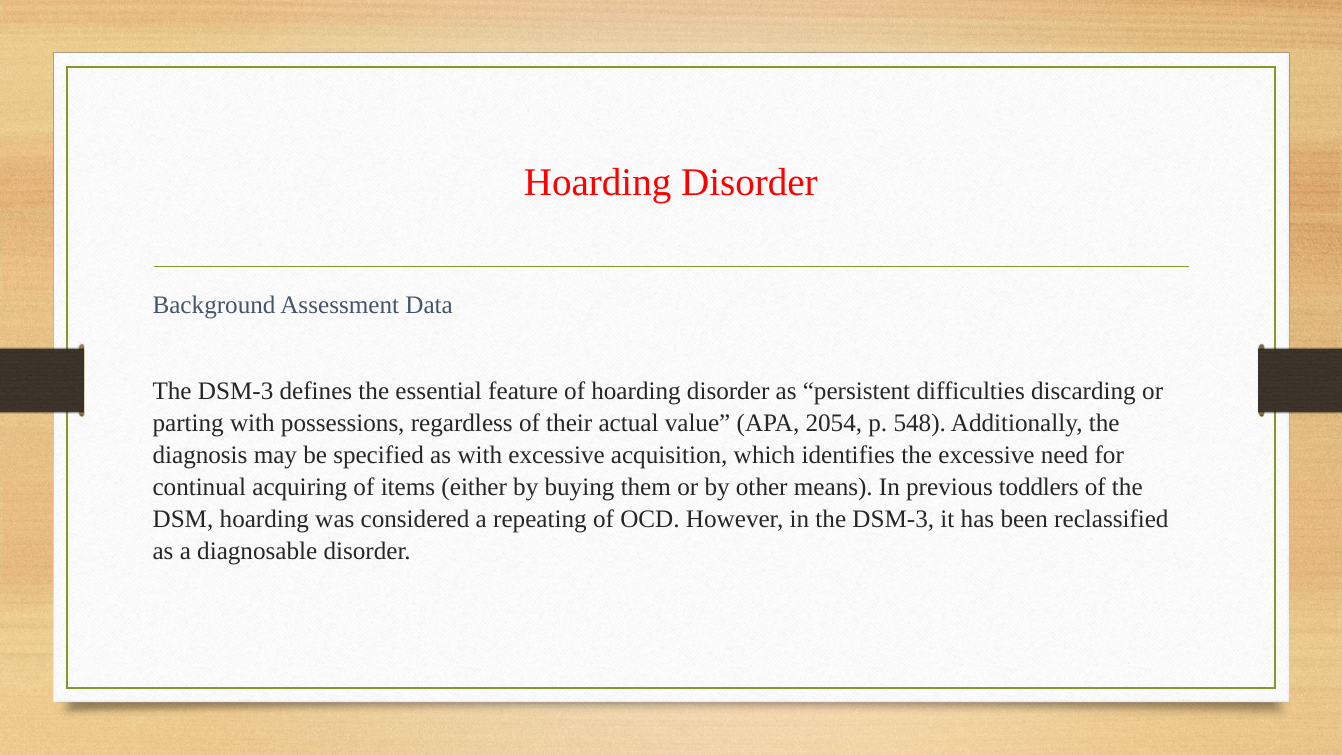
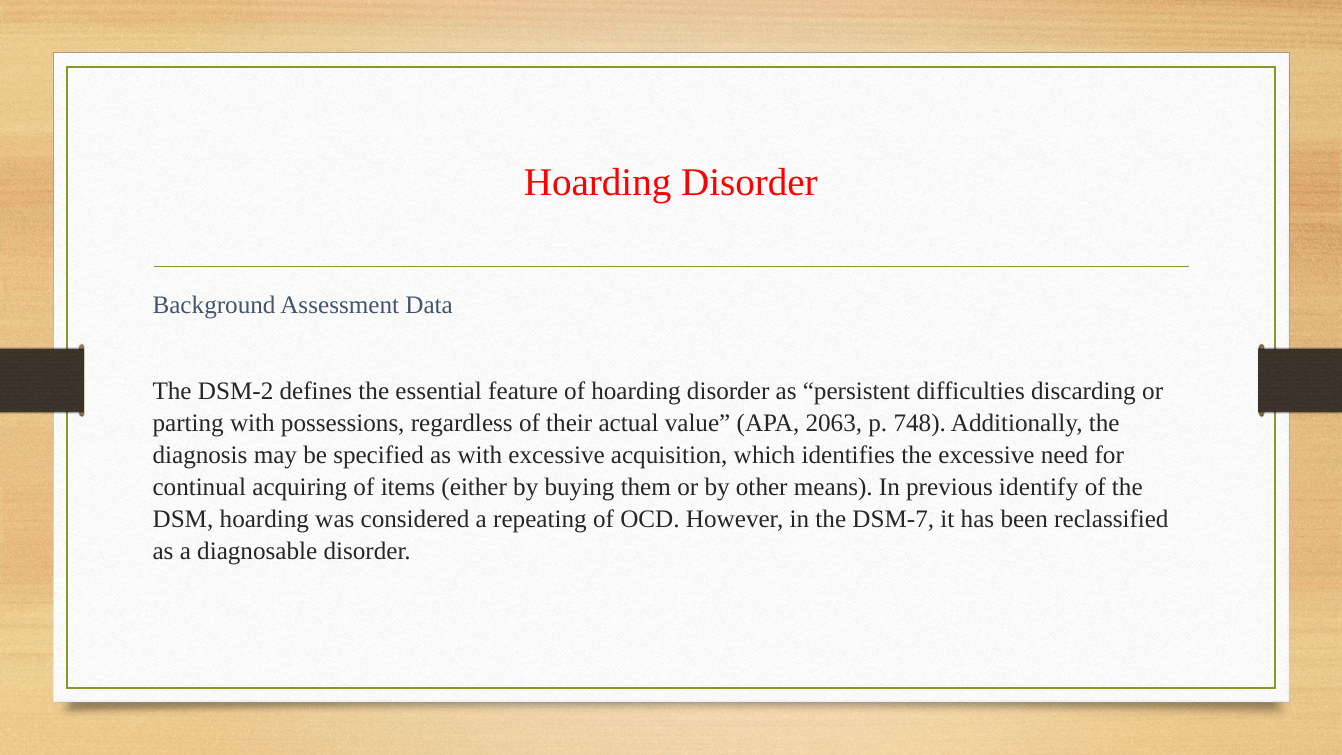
DSM-3: DSM-3 -> DSM-2 (236, 391)
2054: 2054 -> 2063 (834, 423)
548: 548 -> 748 (920, 423)
toddlers: toddlers -> identify (1039, 487)
in the DSM-3: DSM-3 -> DSM-7 (893, 519)
